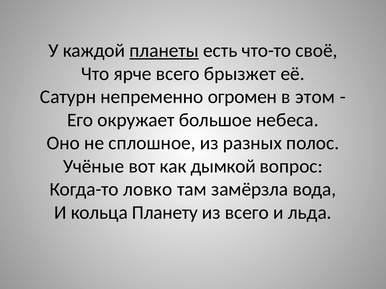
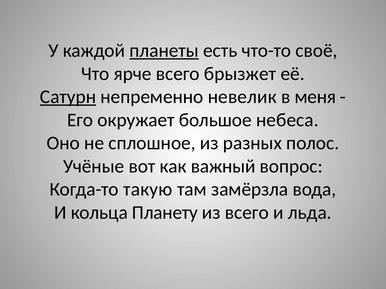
Сатурн underline: none -> present (68, 97)
огромен: огромен -> невелик (242, 97)
этом: этом -> меня (315, 97)
дымкой: дымкой -> важный (223, 167)
ловко: ловко -> такую (148, 190)
